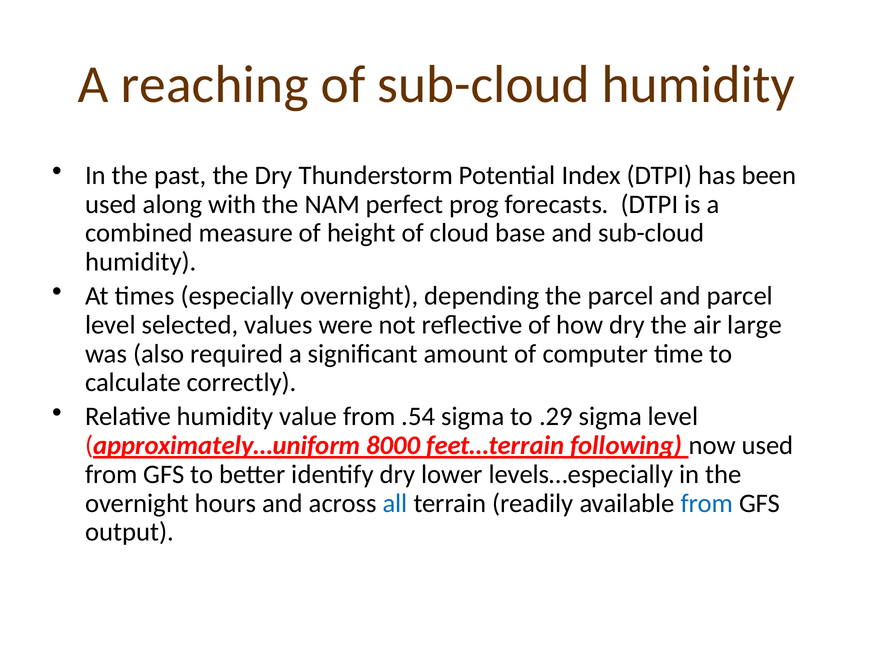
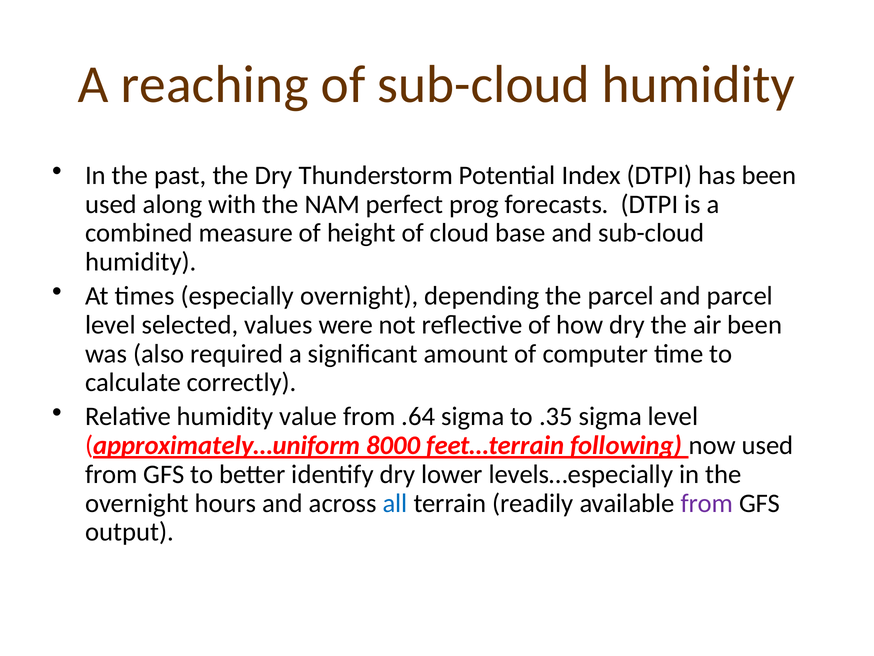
air large: large -> been (755, 325)
.54: .54 -> .64 (418, 416)
.29: .29 -> .35 (556, 416)
from colour: blue -> purple (707, 503)
